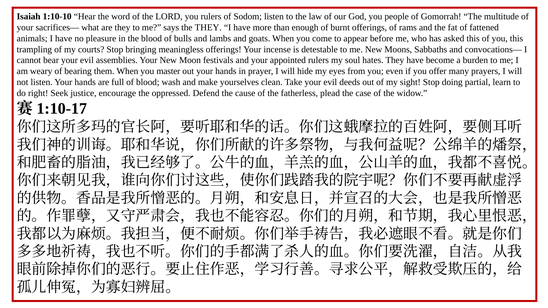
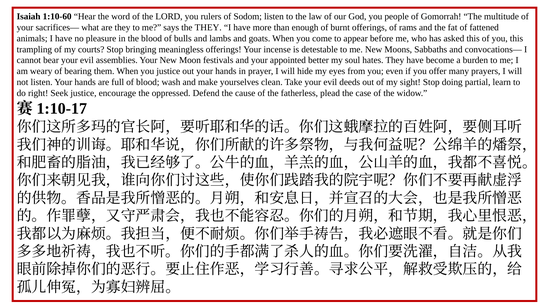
1:10-10: 1:10-10 -> 1:10-60 (57, 17)
appointed rulers: rulers -> better (318, 60)
you master: master -> justice (168, 71)
